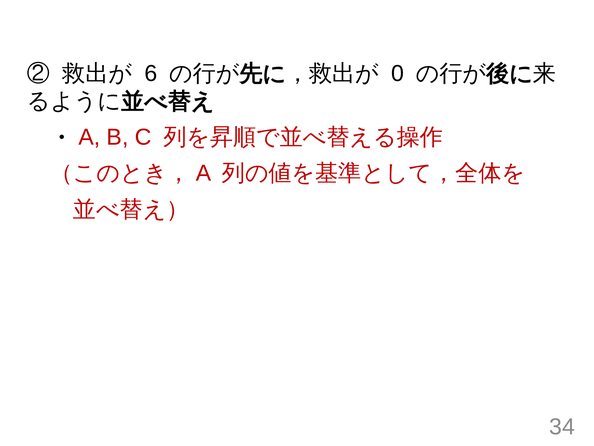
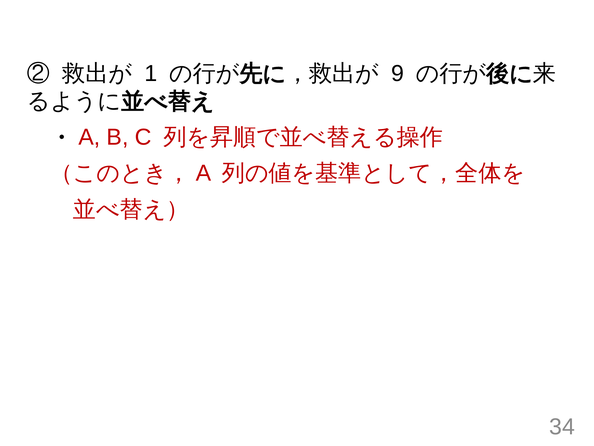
6: 6 -> 1 (151, 73)
0: 0 -> 9 (398, 73)
